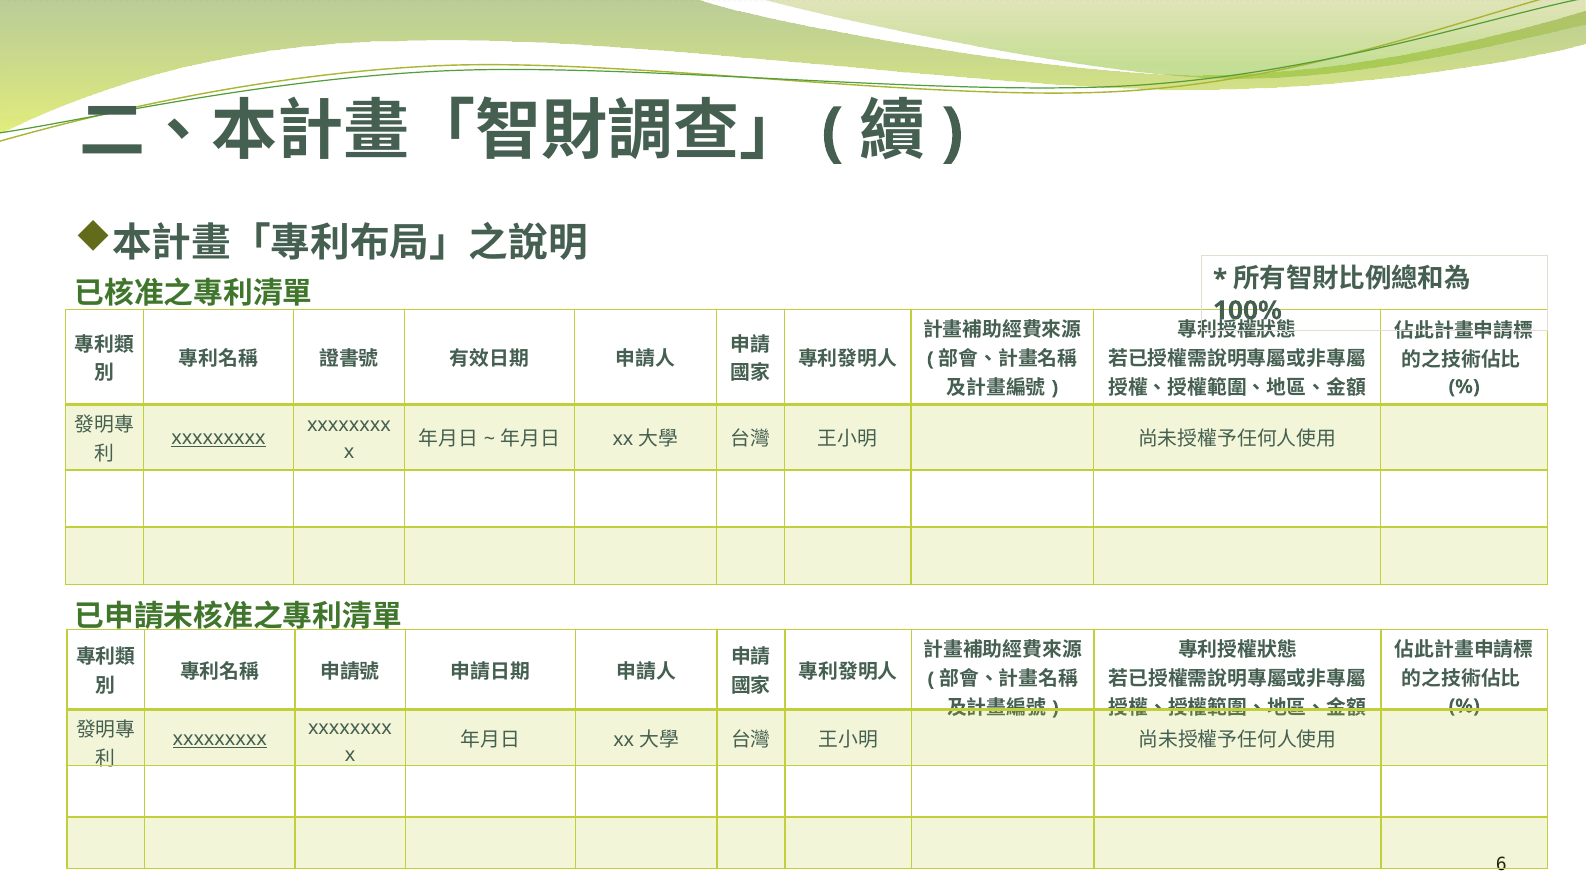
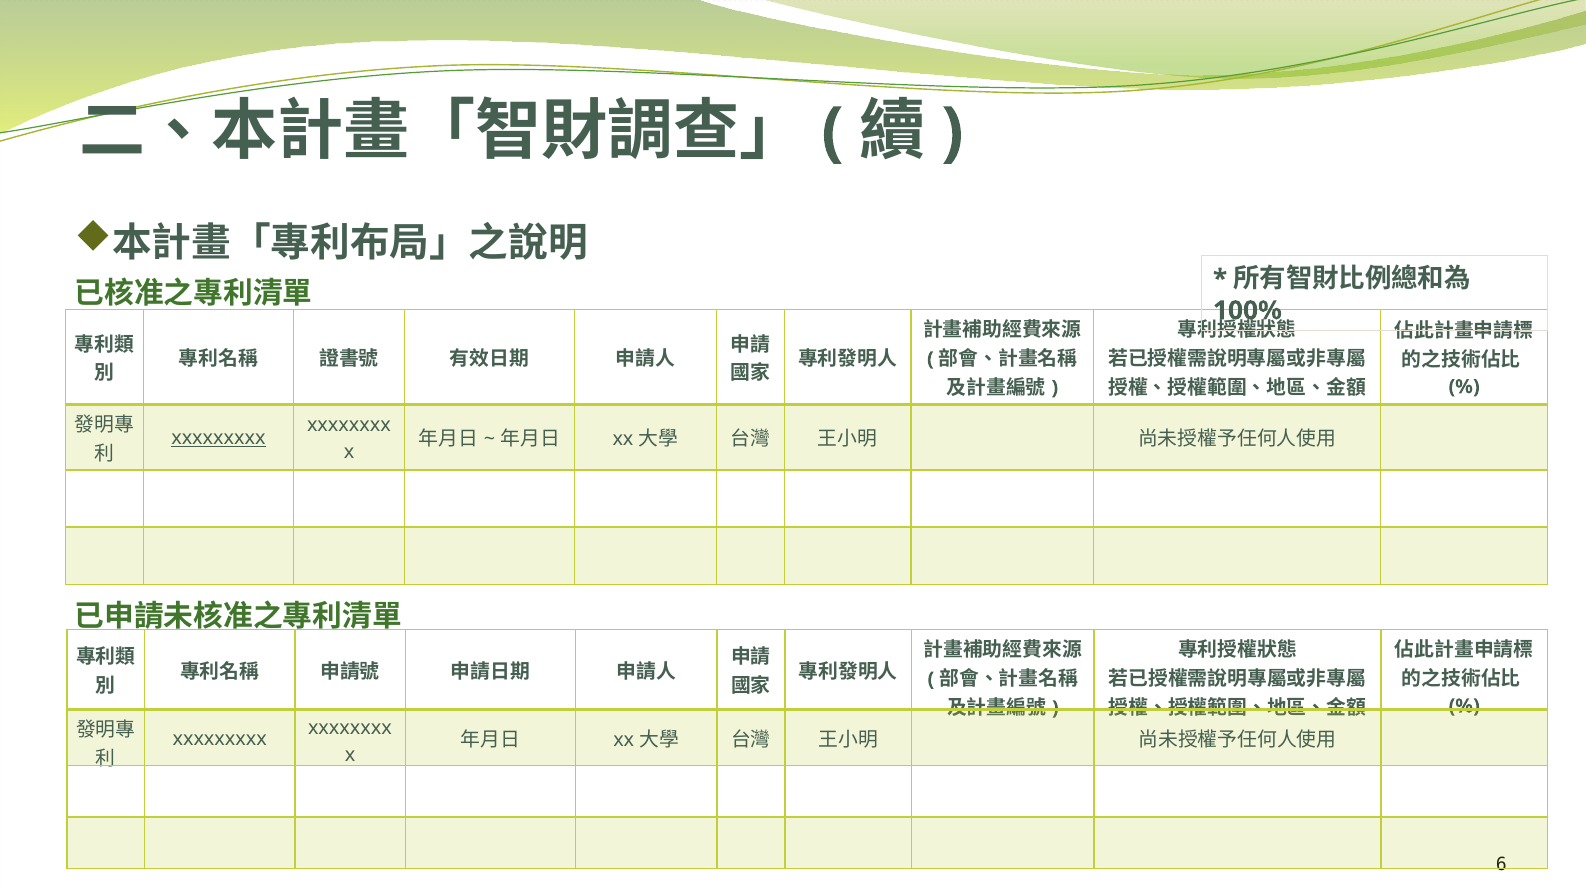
xxxxxxxxx underline: present -> none (220, 739)
